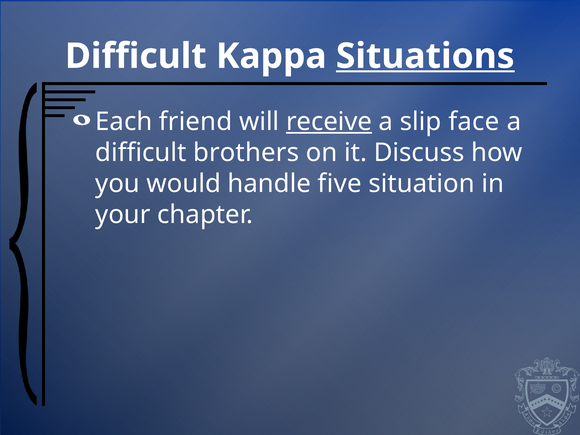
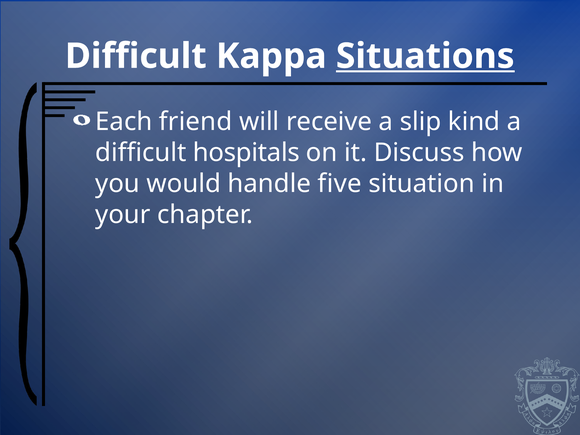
receive underline: present -> none (329, 122)
face: face -> kind (474, 122)
brothers: brothers -> hospitals (246, 153)
